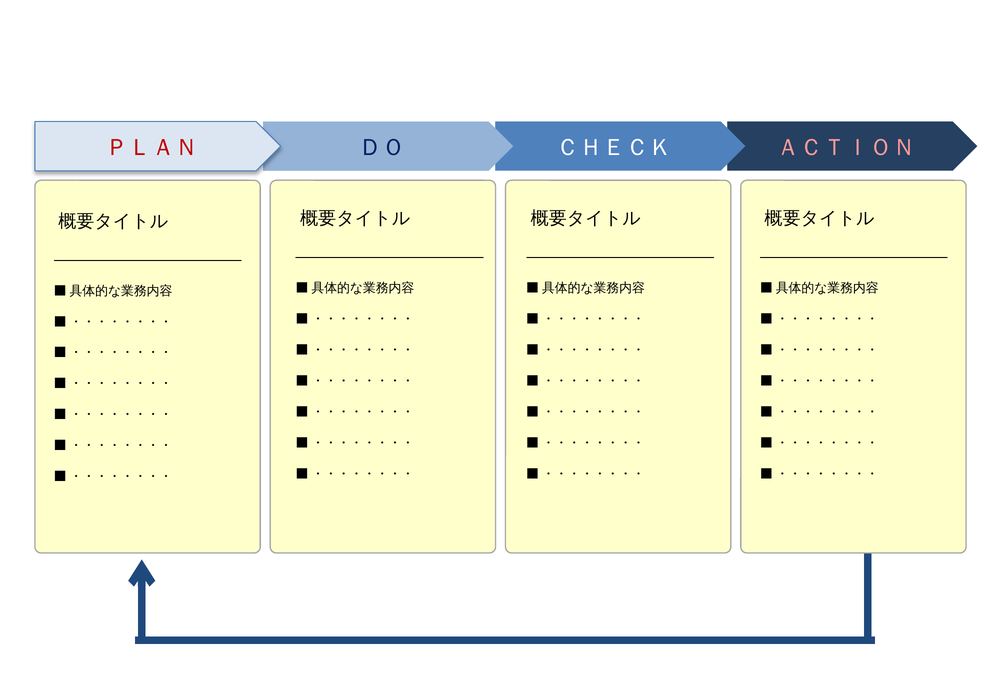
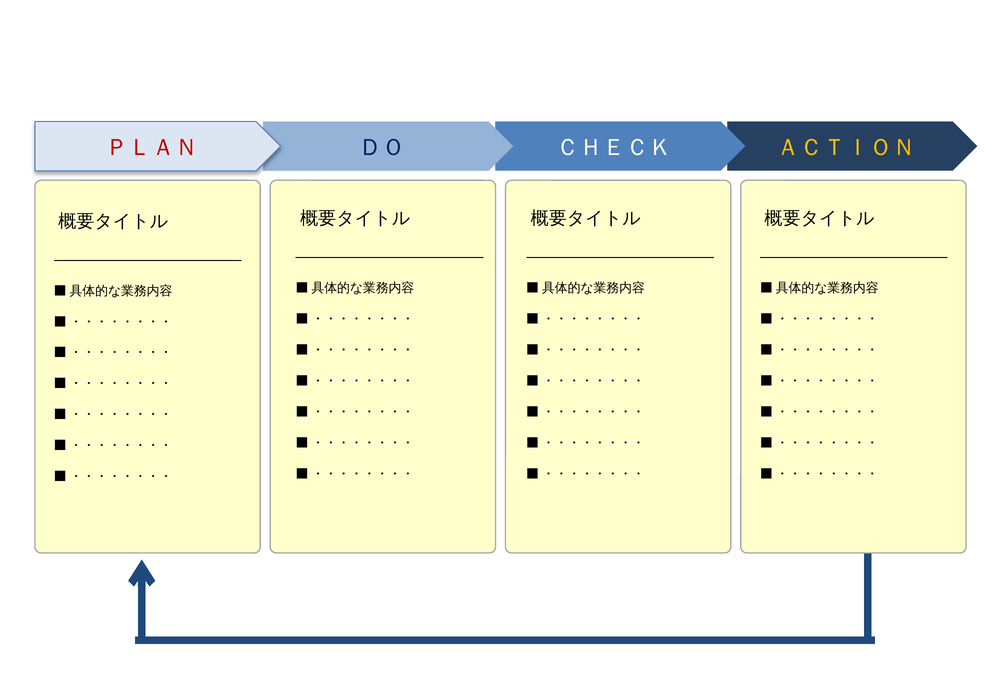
ＡＣＴＩＯＮ colour: pink -> yellow (846, 148)
